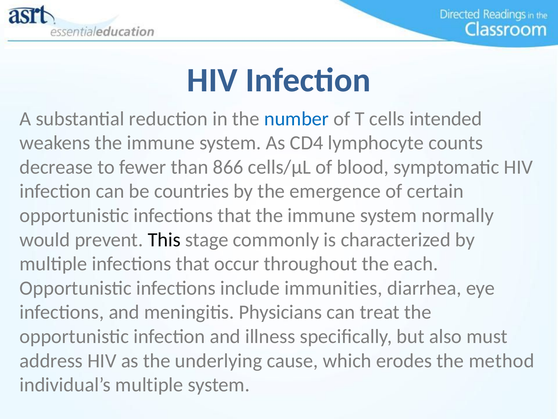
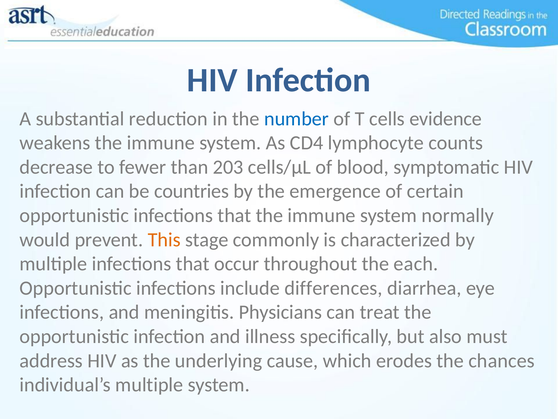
intended: intended -> evidence (446, 119)
866: 866 -> 203 (228, 167)
This colour: black -> orange (164, 239)
immunities: immunities -> differences (333, 288)
method: method -> chances (502, 360)
